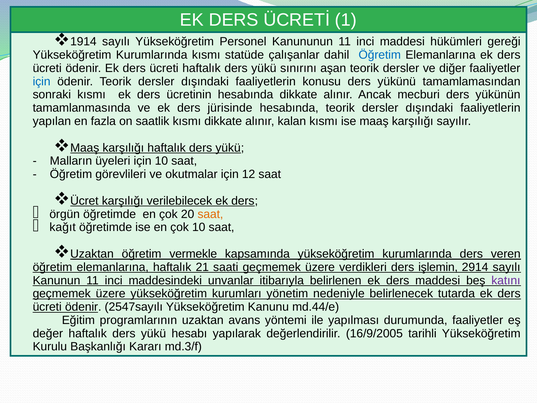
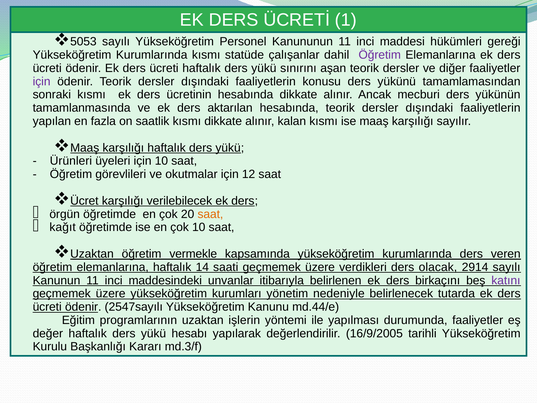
1914: 1914 -> 5053 (83, 42)
Öğretim colour: blue -> purple (380, 55)
için colour: blue -> purple (42, 81)
jürisinde: jürisinde -> aktarılan (230, 108)
Malların: Malların -> Ürünleri (71, 161)
21: 21 -> 14 (202, 267)
işlemin: işlemin -> olacak (438, 267)
ders maddesi: maddesi -> birkaçını (438, 280)
avans: avans -> işlerin (244, 320)
